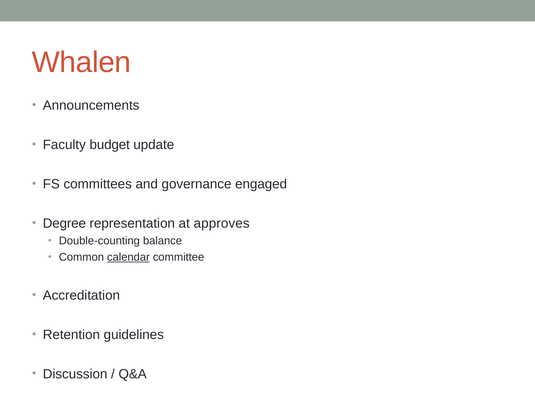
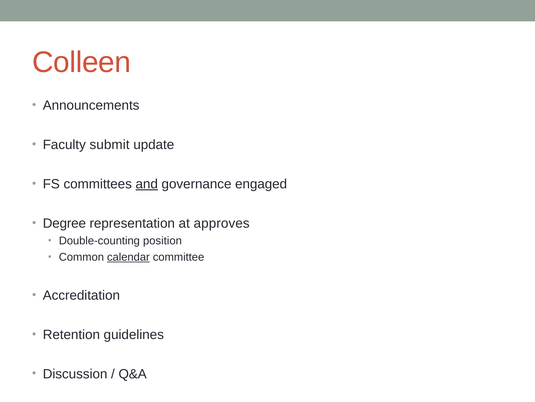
Whalen: Whalen -> Colleen (82, 62)
budget: budget -> submit (110, 144)
and underline: none -> present (147, 184)
balance: balance -> position (162, 240)
